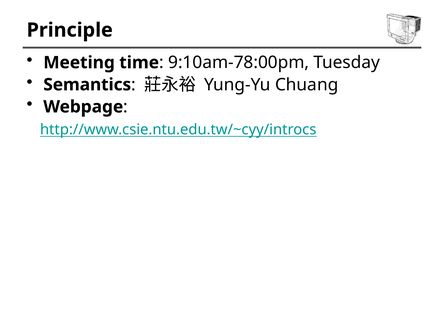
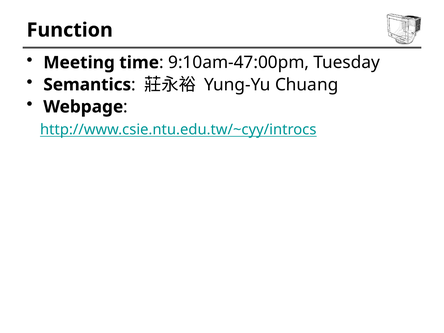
Principle: Principle -> Function (70, 30)
9:10am-78:00pm: 9:10am-78:00pm -> 9:10am-47:00pm (239, 63)
